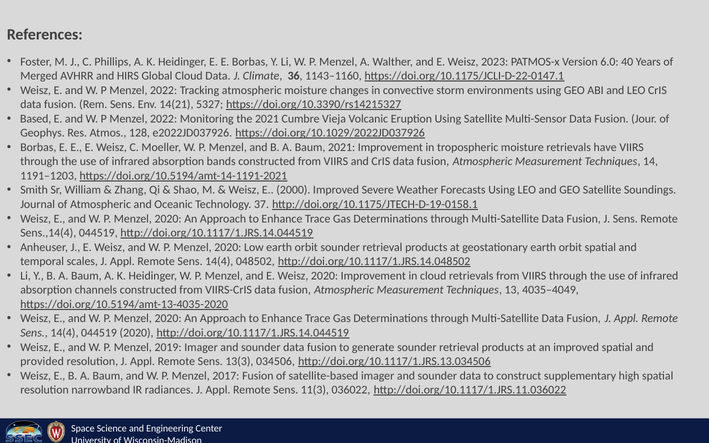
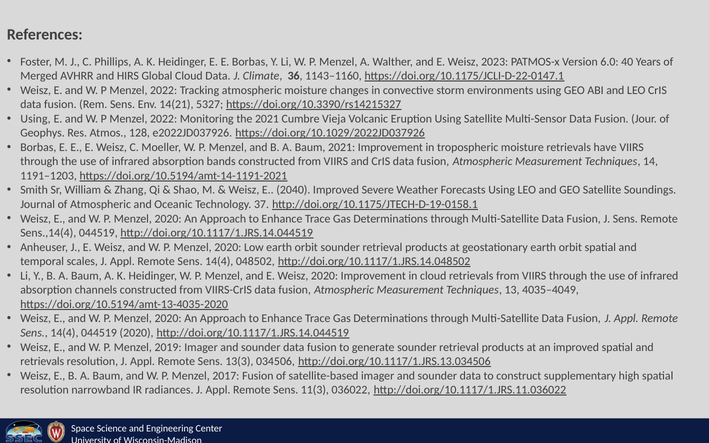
Based: Based -> Using (36, 119)
2000: 2000 -> 2040 (293, 190)
provided: provided -> retrievals (42, 361)
